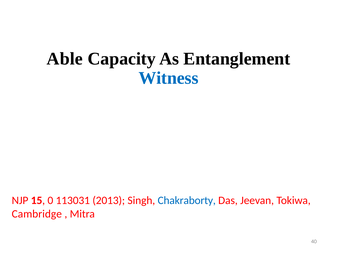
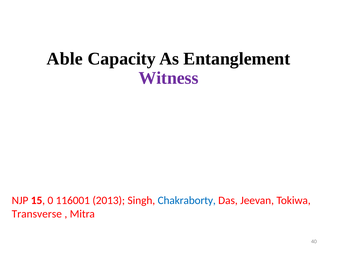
Witness colour: blue -> purple (169, 78)
113031: 113031 -> 116001 (73, 200)
Cambridge: Cambridge -> Transverse (37, 214)
